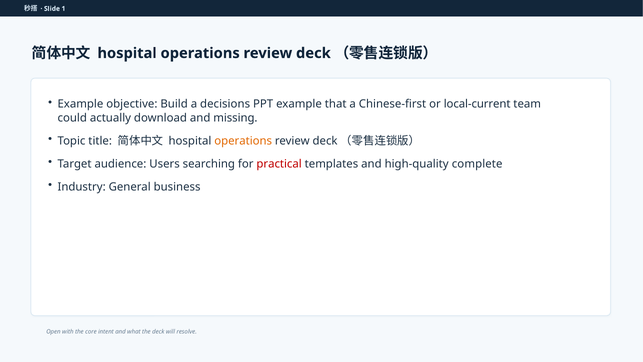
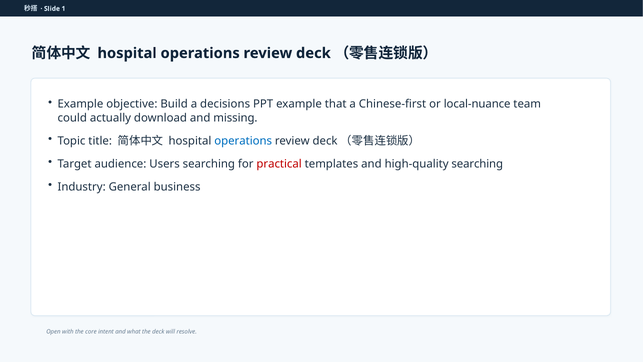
local-current: local-current -> local-nuance (477, 104)
operations colour: orange -> blue (243, 141)
high-quality complete: complete -> searching (477, 164)
